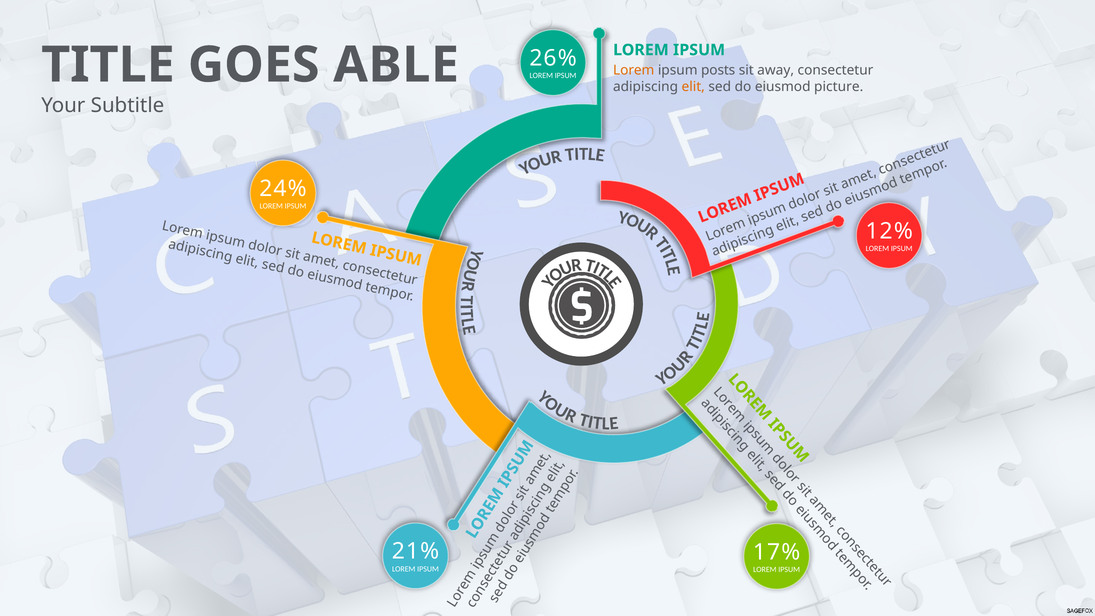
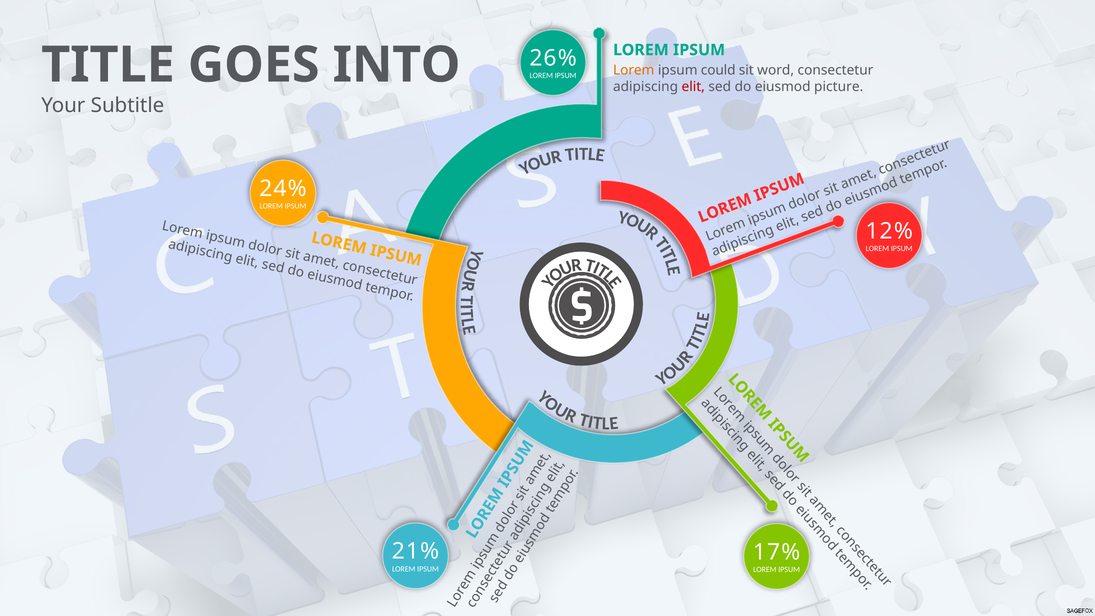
ABLE: ABLE -> INTO (397, 65)
posts: posts -> could (718, 70)
away: away -> word (776, 70)
elit colour: orange -> red (693, 87)
